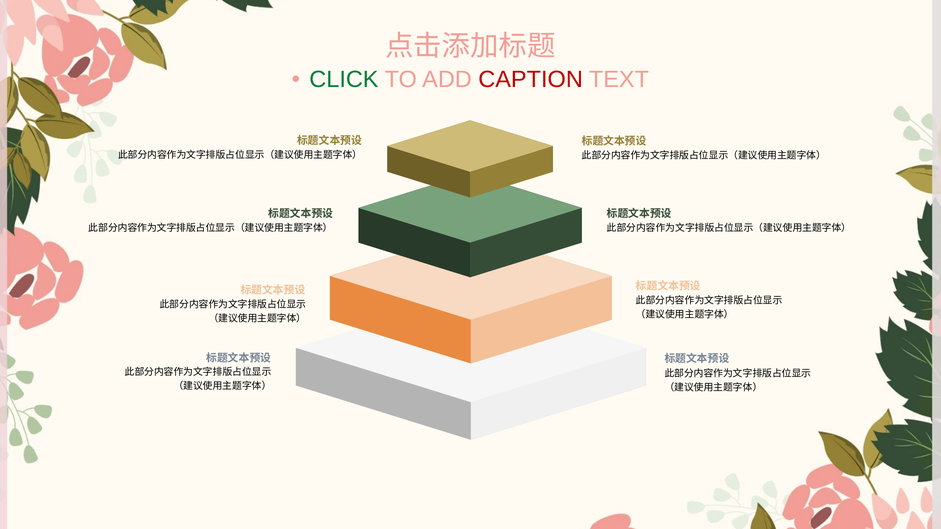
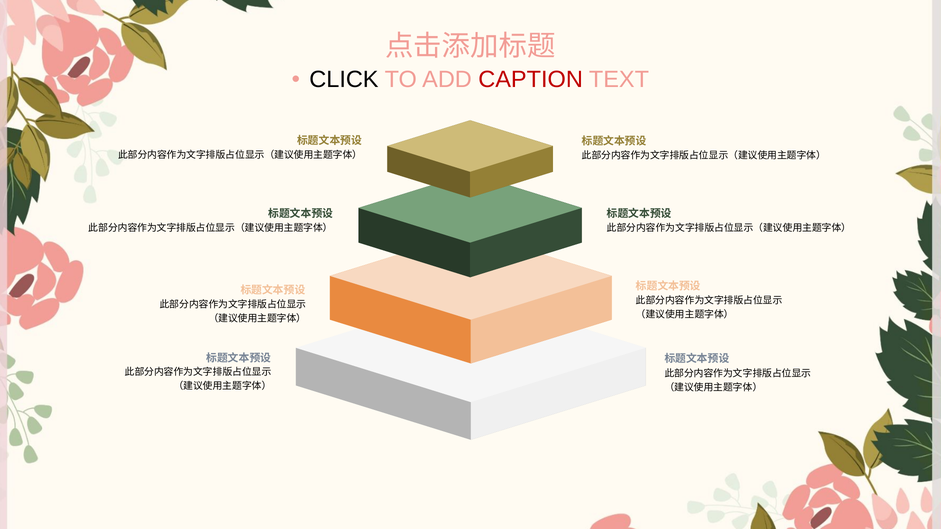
CLICK colour: green -> black (344, 80)
